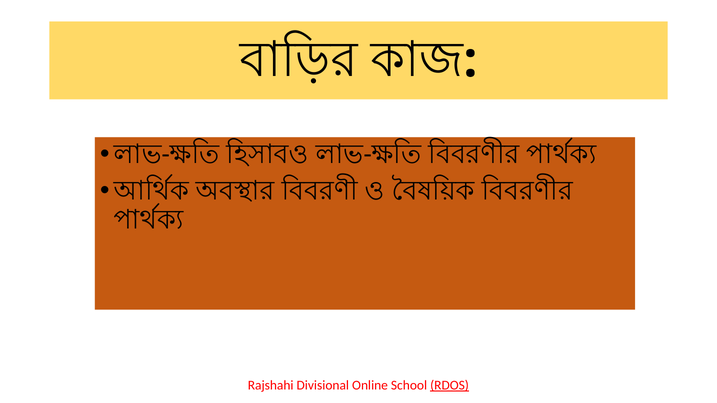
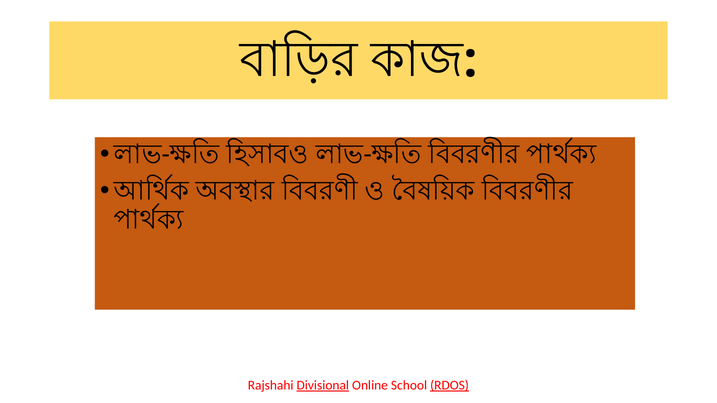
Divisional underline: none -> present (323, 385)
